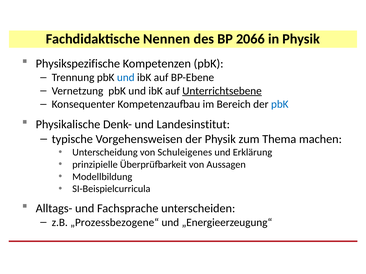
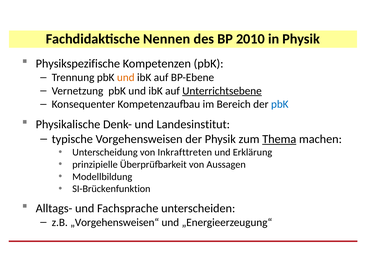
2066: 2066 -> 2010 (250, 39)
und colour: blue -> orange (126, 78)
Thema underline: none -> present (279, 139)
Schuleigenes: Schuleigenes -> Inkrafttreten (185, 153)
SI-Beispielcurricula: SI-Beispielcurricula -> SI-Brückenfunktion (111, 189)
„Prozessbezogene“: „Prozessbezogene“ -> „Vorgehensweisen“ (115, 223)
